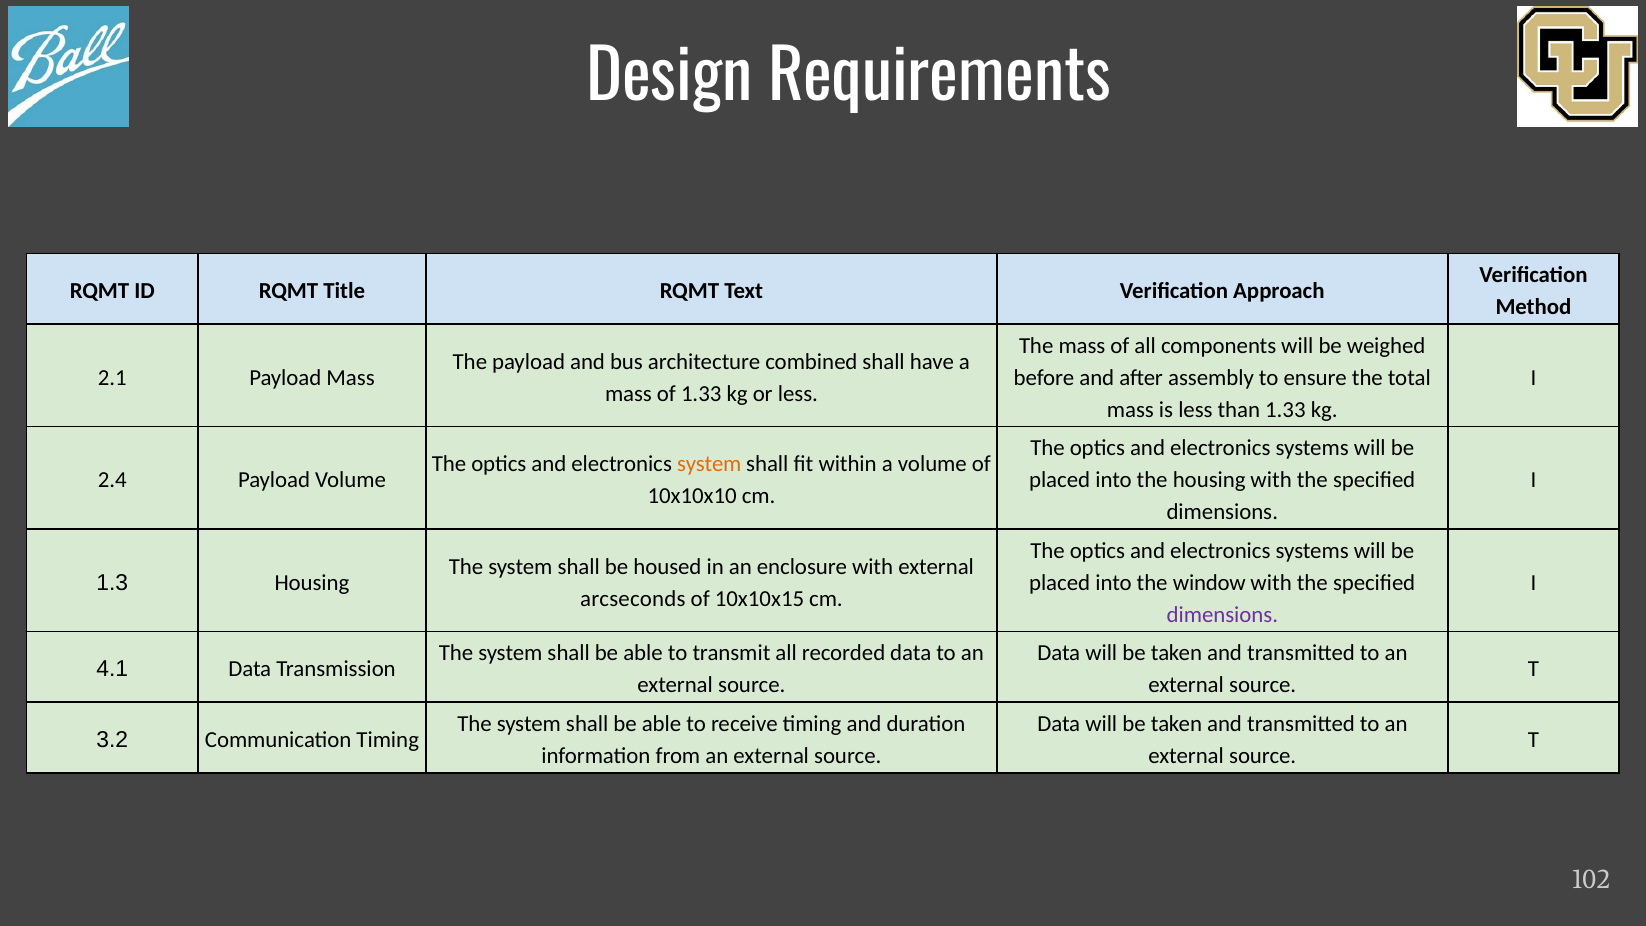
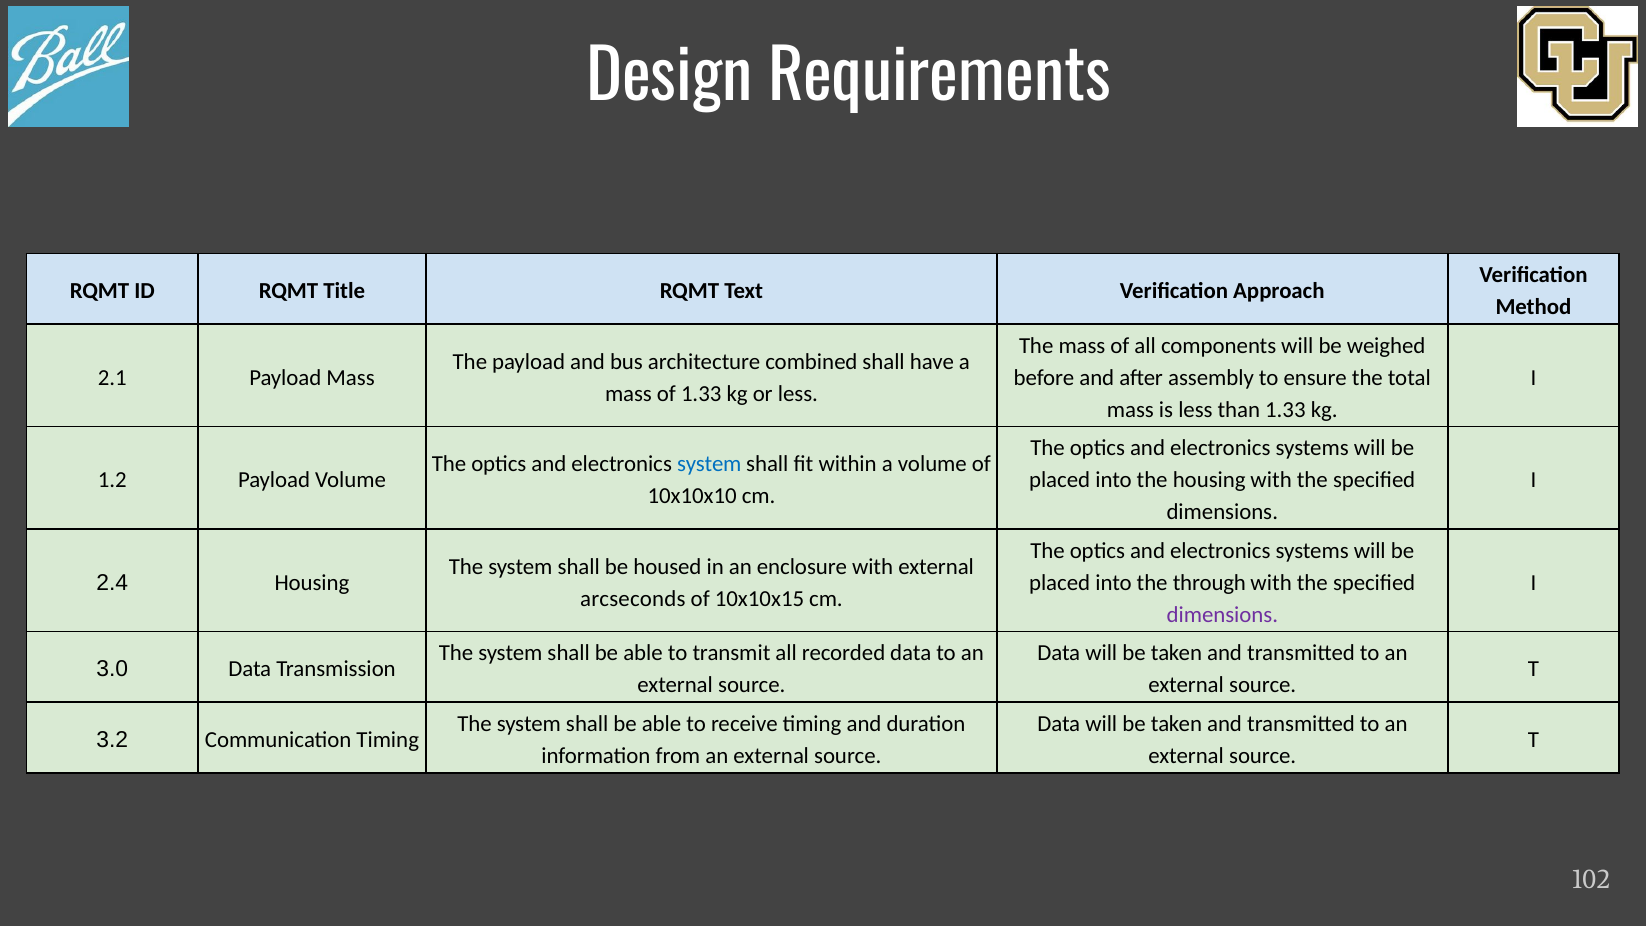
system colour: orange -> blue (709, 464)
2.4: 2.4 -> 1.2 (112, 480)
1.3: 1.3 -> 2.4 (112, 583)
window: window -> through (1209, 583)
4.1: 4.1 -> 3.0 (112, 669)
